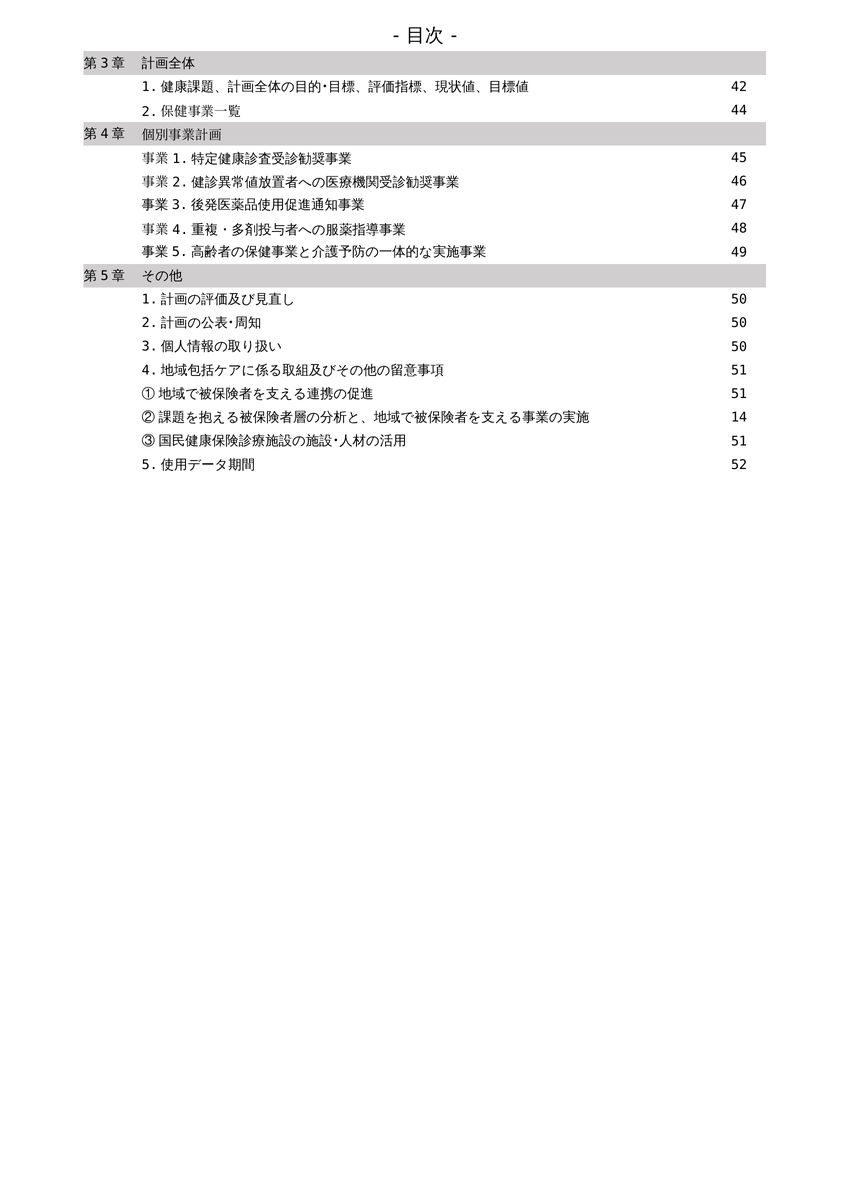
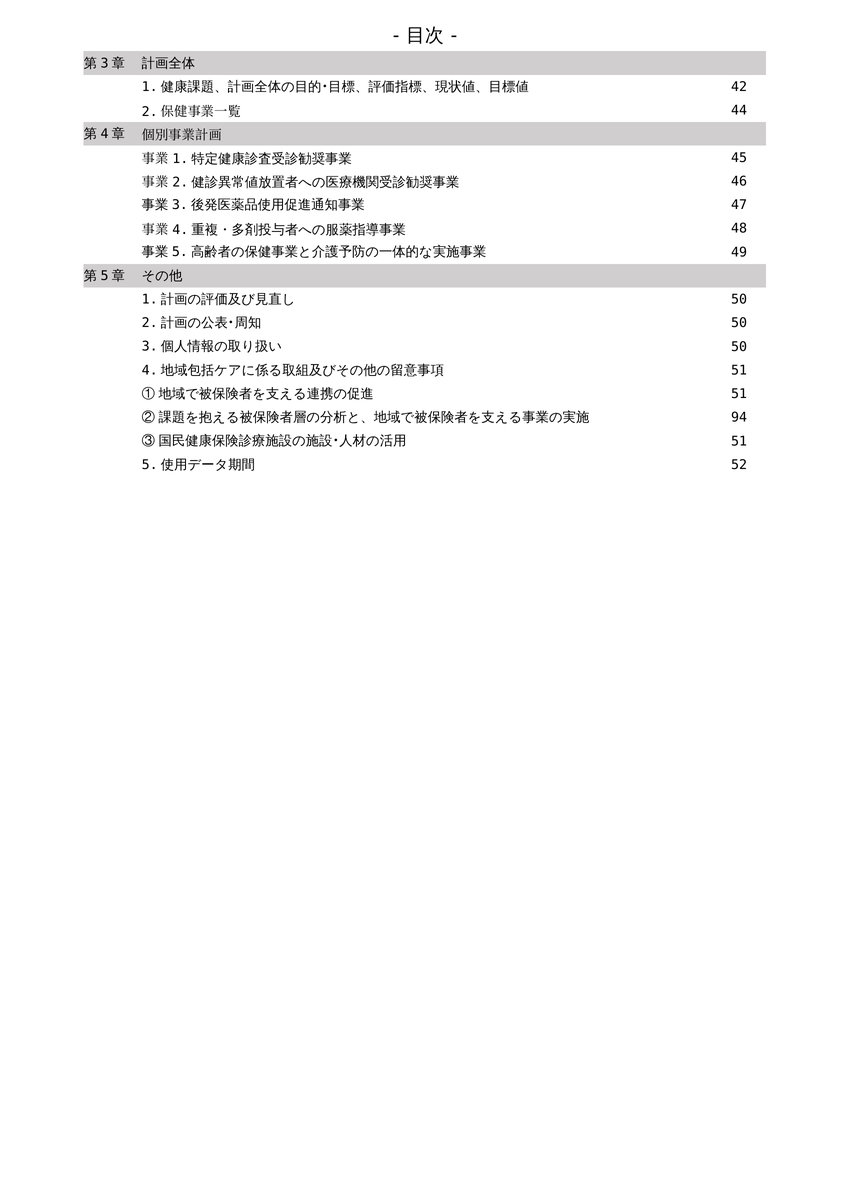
14: 14 -> 94 (739, 417)
